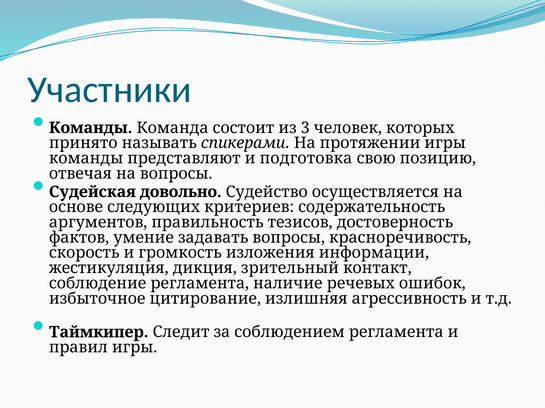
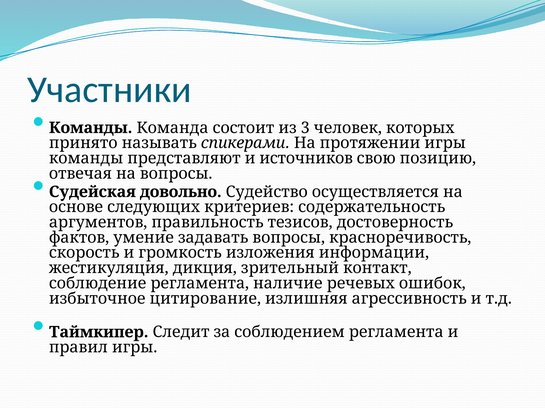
подготовка: подготовка -> источников (306, 159)
